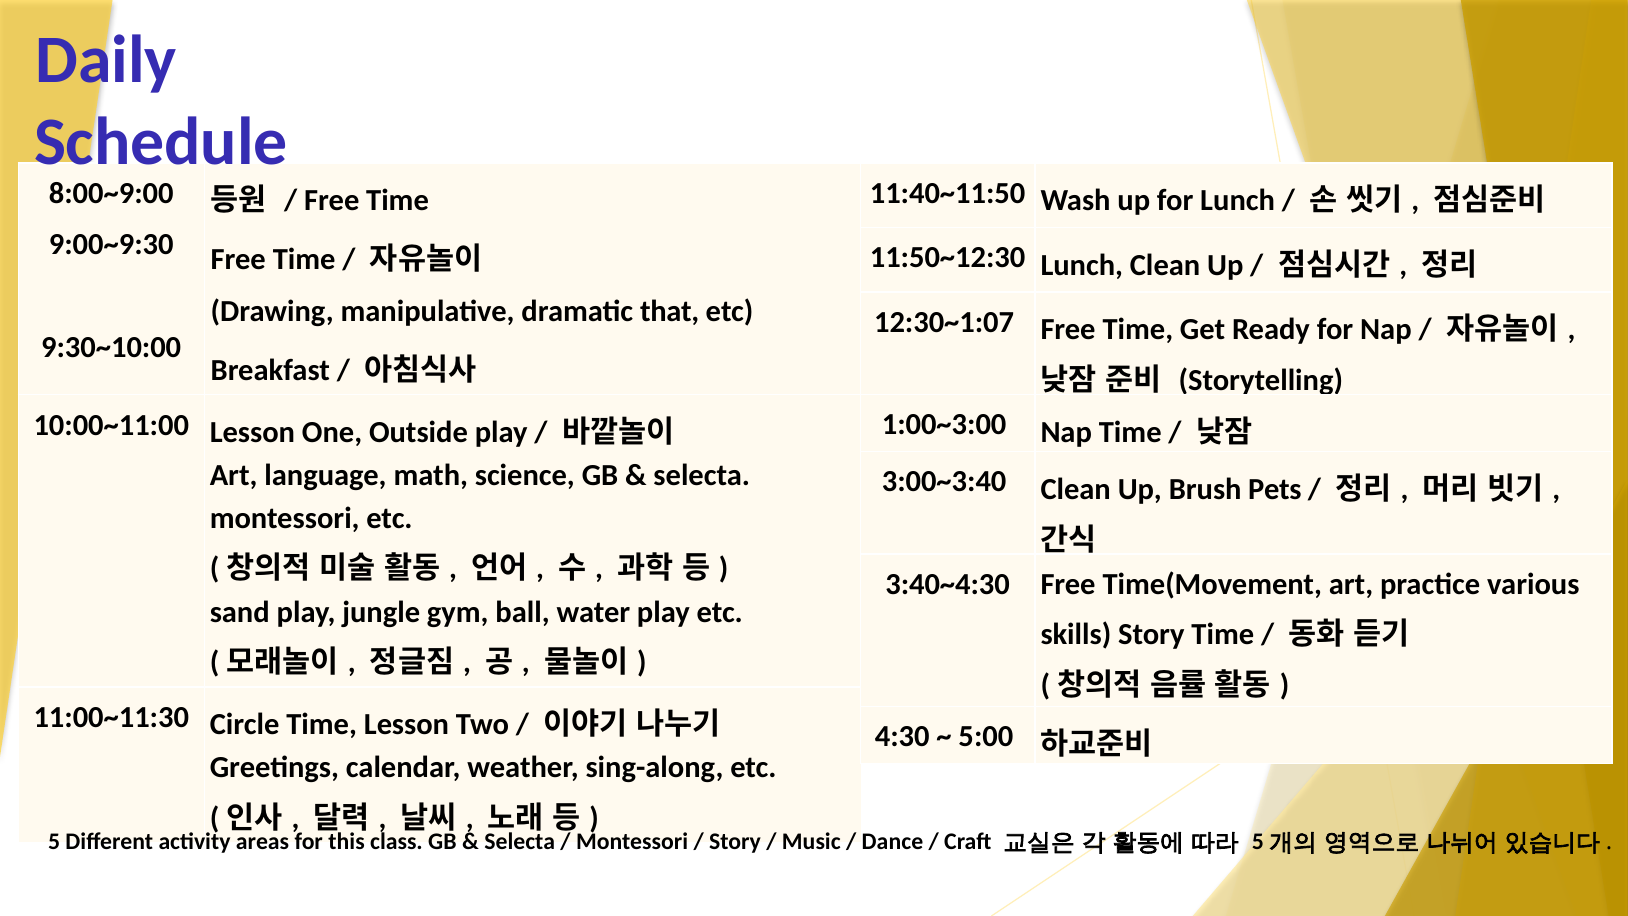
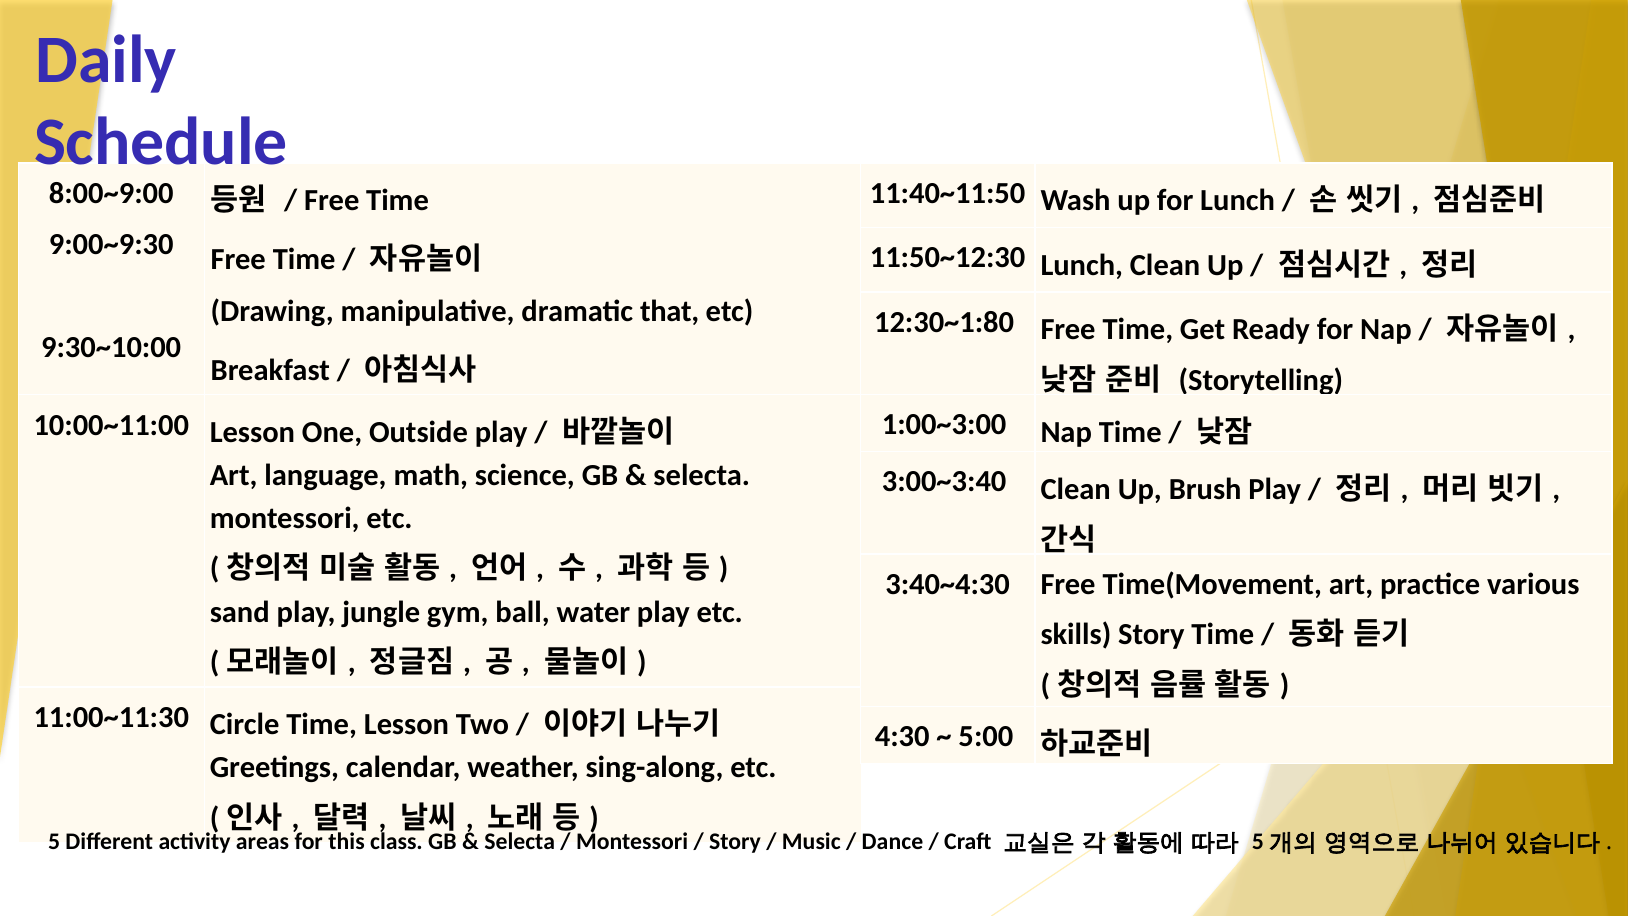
12:30~1:07: 12:30~1:07 -> 12:30~1:80 (944, 322)
Brush Pets: Pets -> Play (1275, 489)
